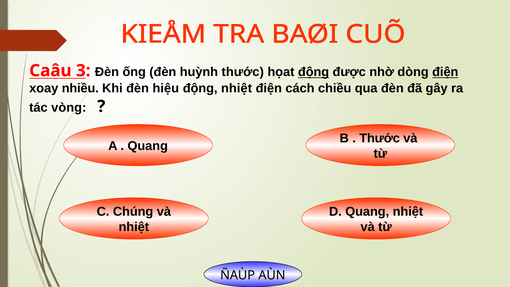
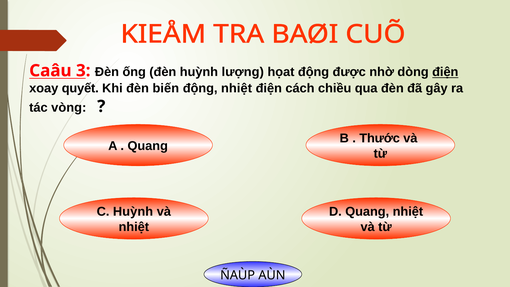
huỳnh thước: thước -> lượng (243, 72)
động underline: present -> none (314, 72)
nhiều: nhiều -> quyết (80, 88)
hiệu: hiệu -> biến (166, 88)
C Chúng: Chúng -> Huỳnh (133, 212)
